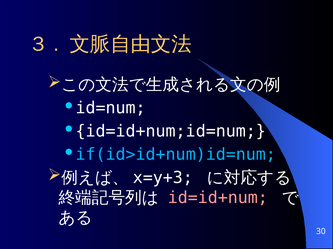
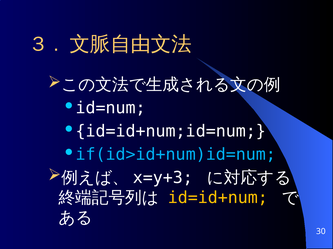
id=id+num colour: pink -> yellow (218, 198)
